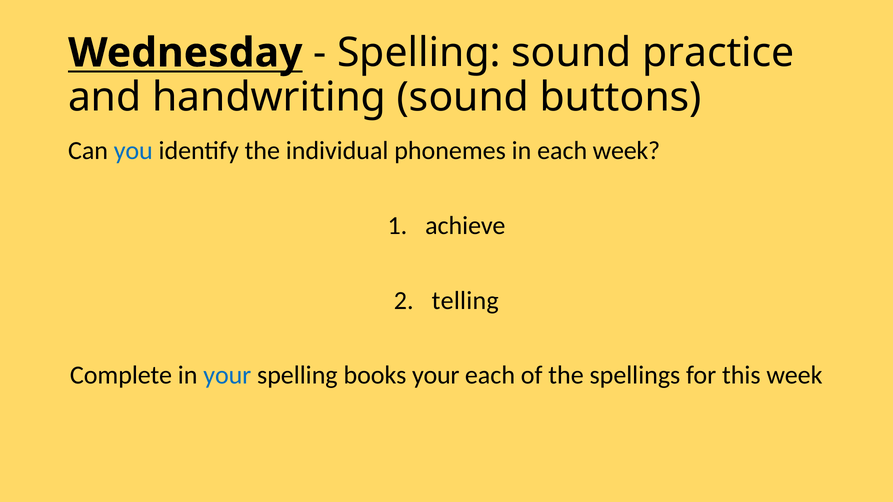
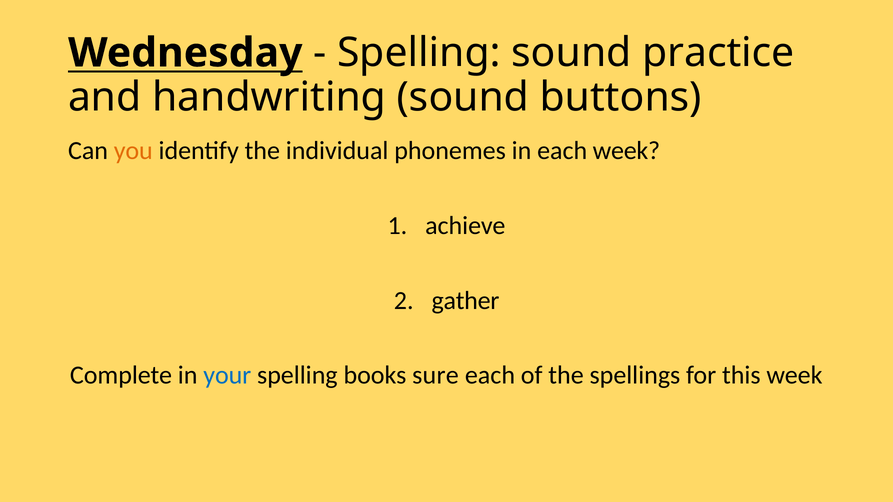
you colour: blue -> orange (133, 151)
telling: telling -> gather (465, 301)
books your: your -> sure (435, 376)
